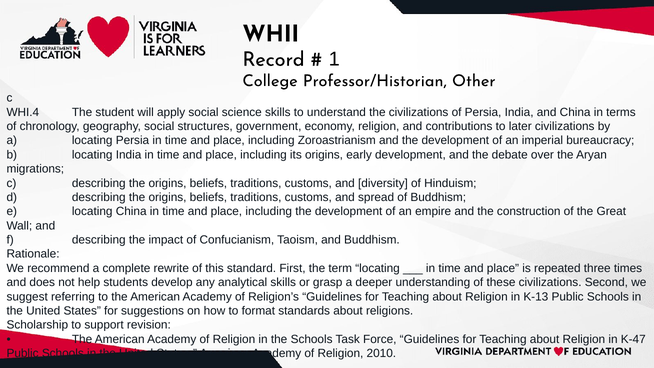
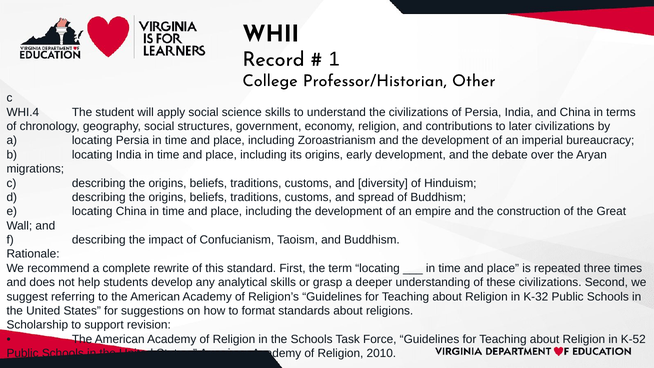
K-13: K-13 -> K-32 (536, 297)
K-47: K-47 -> K-52 (633, 339)
